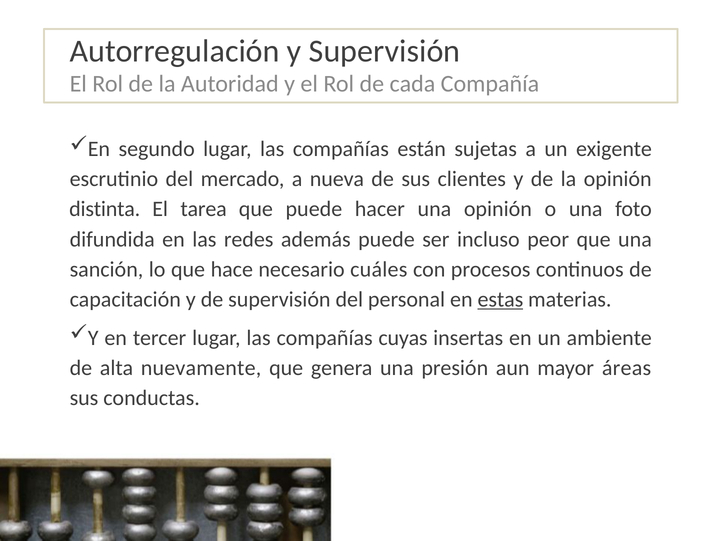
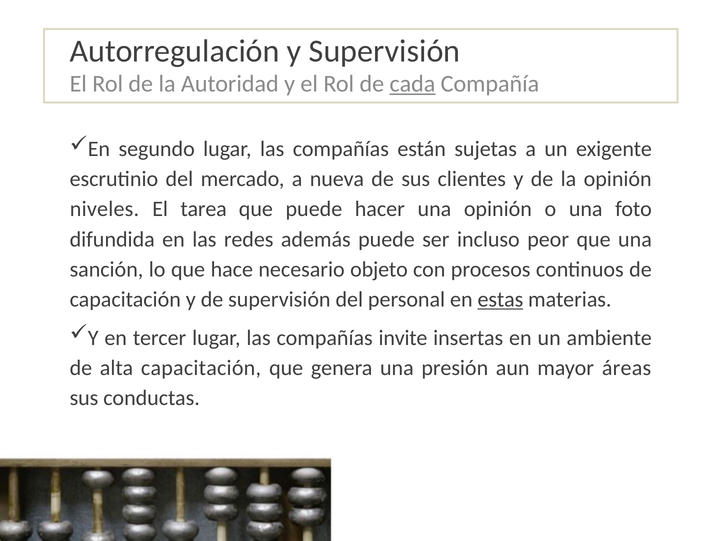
cada underline: none -> present (412, 84)
distinta: distinta -> niveles (104, 209)
cuáles: cuáles -> objeto (379, 270)
cuyas: cuyas -> invite (403, 338)
alta nuevamente: nuevamente -> capacitación (201, 368)
